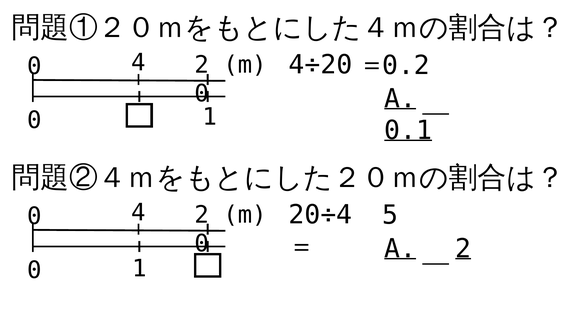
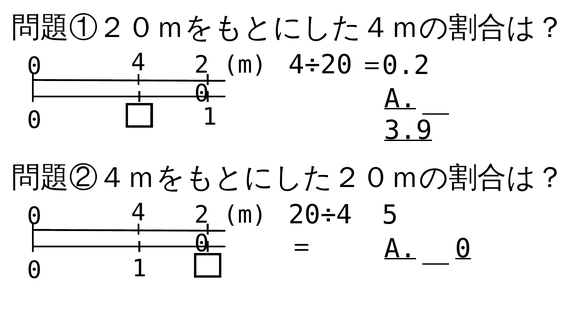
0.1: 0.1 -> 3.9 (408, 131)
A 2: 2 -> 0 (463, 249)
